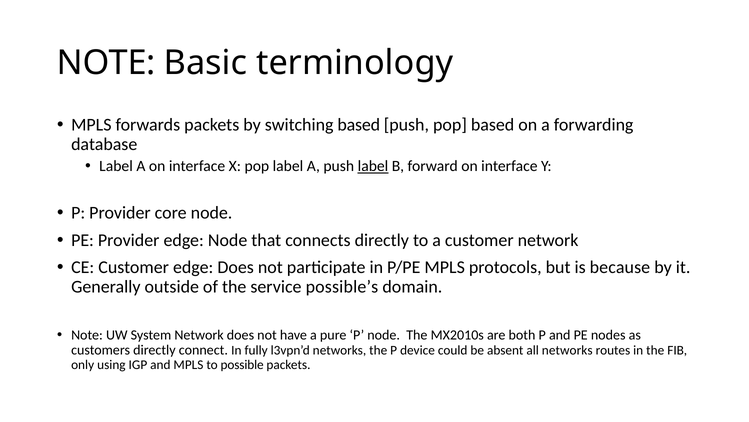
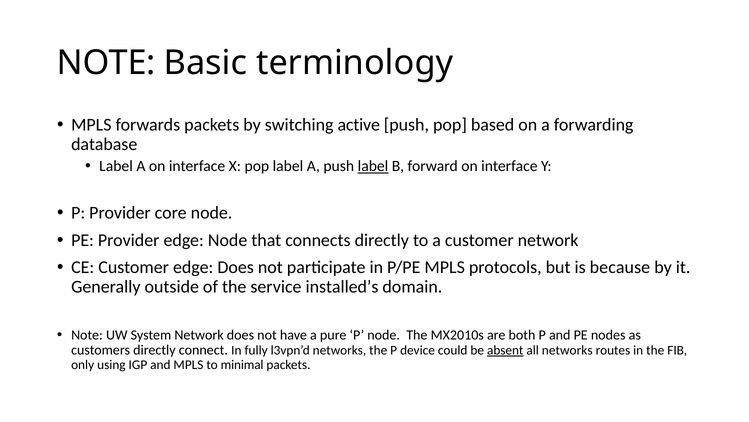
switching based: based -> active (359, 125)
possible’s: possible’s -> installed’s (342, 286)
absent underline: none -> present (505, 350)
possible: possible -> minimal (242, 364)
